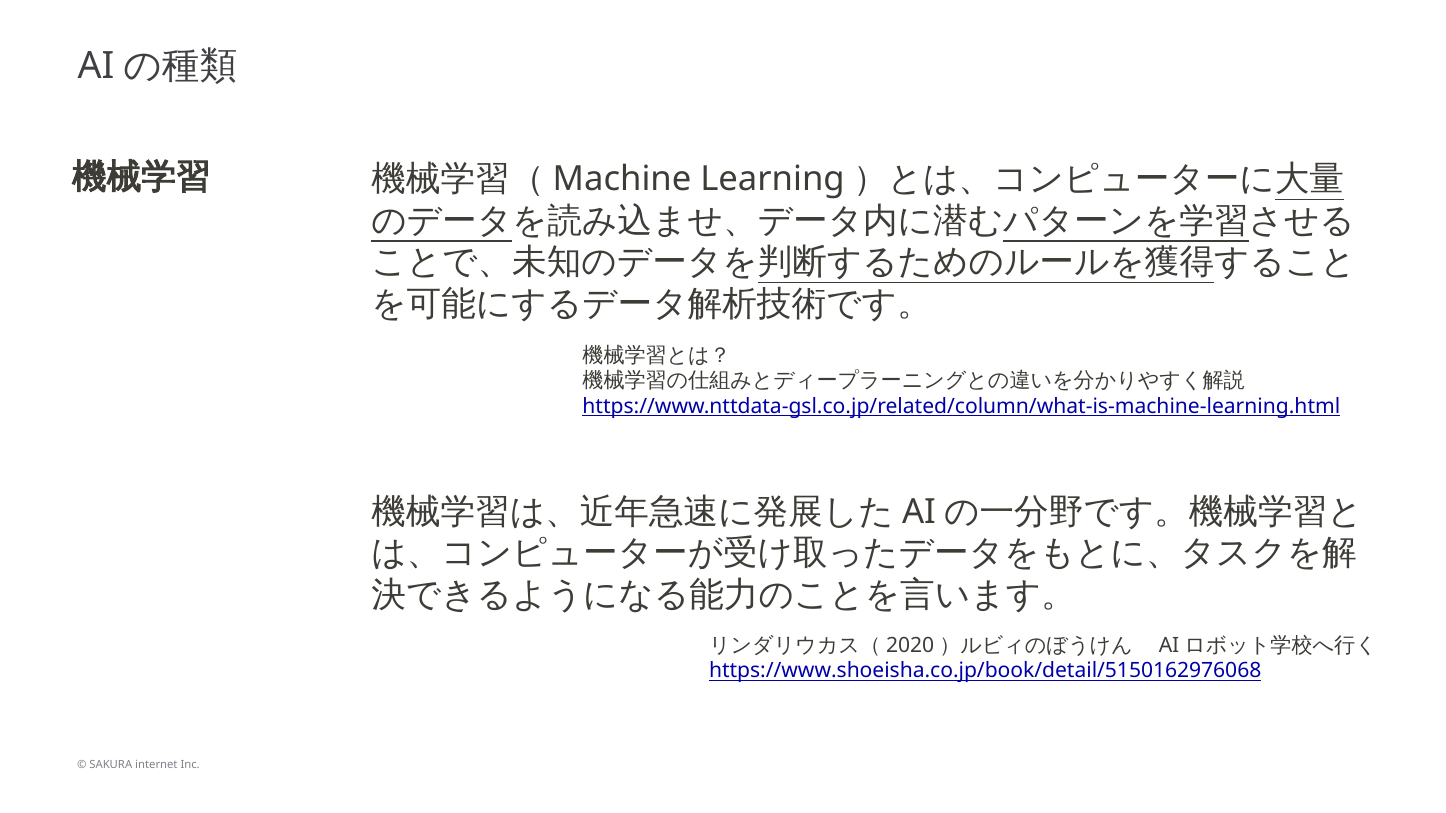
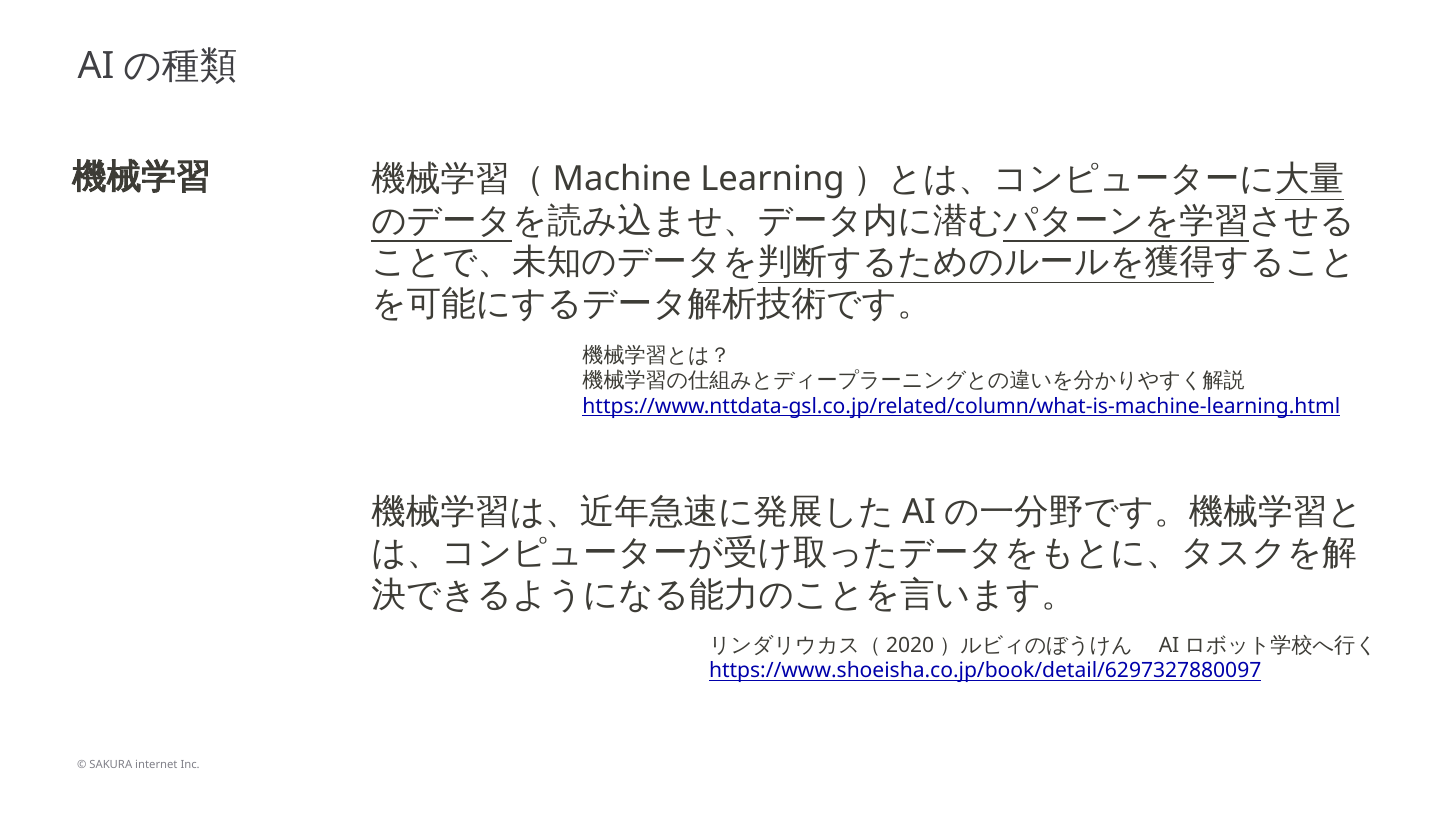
https://www.shoeisha.co.jp/book/detail/5150162976068: https://www.shoeisha.co.jp/book/detail/5150162976068 -> https://www.shoeisha.co.jp/book/detail/6297327880097 (985, 671)
